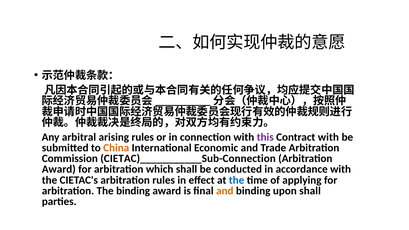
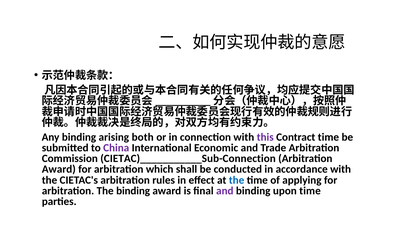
Any arbitral: arbitral -> binding (79, 137)
arising rules: rules -> both (143, 137)
Contract with: with -> time (328, 137)
China colour: orange -> purple (116, 148)
and colour: orange -> purple (225, 191)
upon shall: shall -> time (310, 191)
